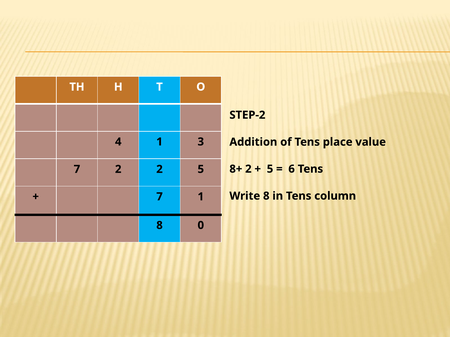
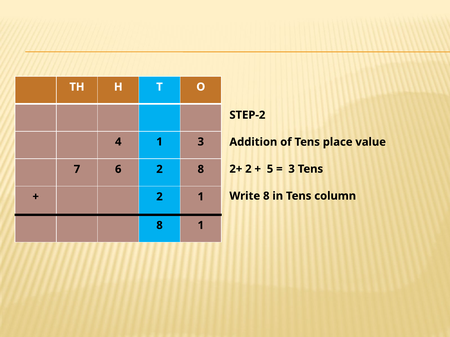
8+: 8+ -> 2+ (236, 169)
6: 6 -> 3 (292, 169)
7 2: 2 -> 6 (118, 169)
2 5: 5 -> 8 (201, 169)
7: 7 -> 2 (160, 197)
8 0: 0 -> 1 (201, 226)
